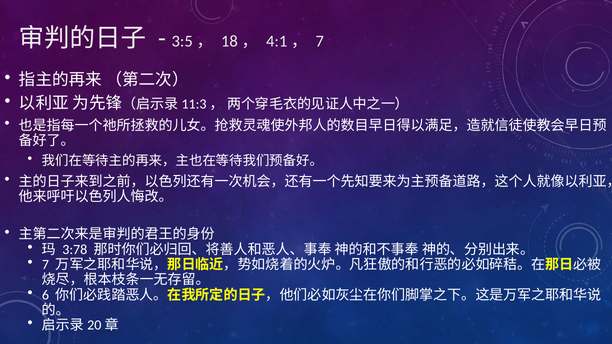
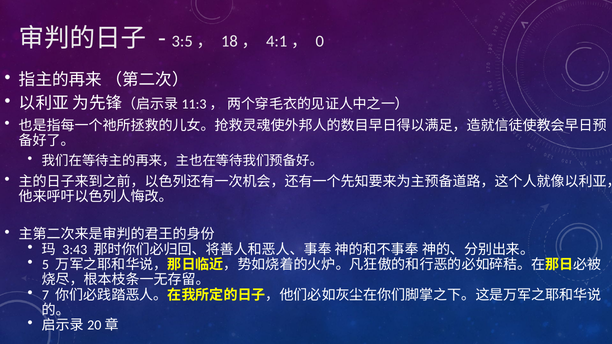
4:1， 7: 7 -> 0 (320, 41)
3:78: 3:78 -> 3:43 (75, 250)
7: 7 -> 5 (45, 265)
6: 6 -> 7 (45, 295)
